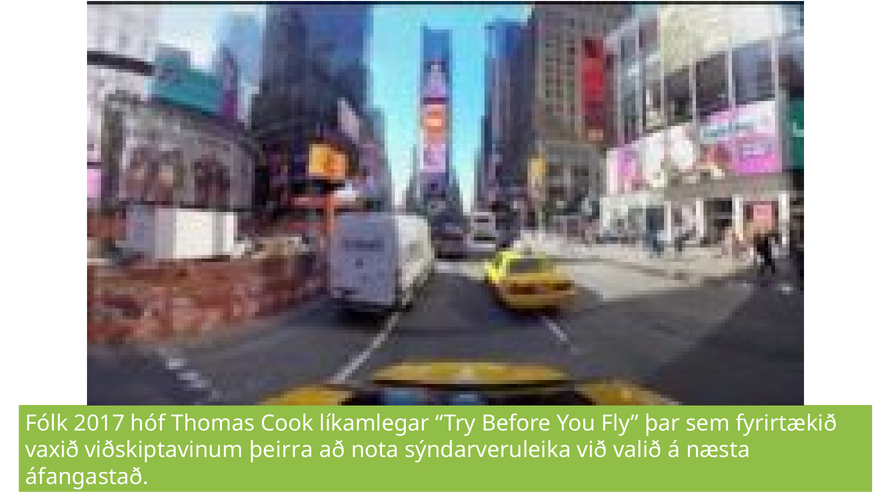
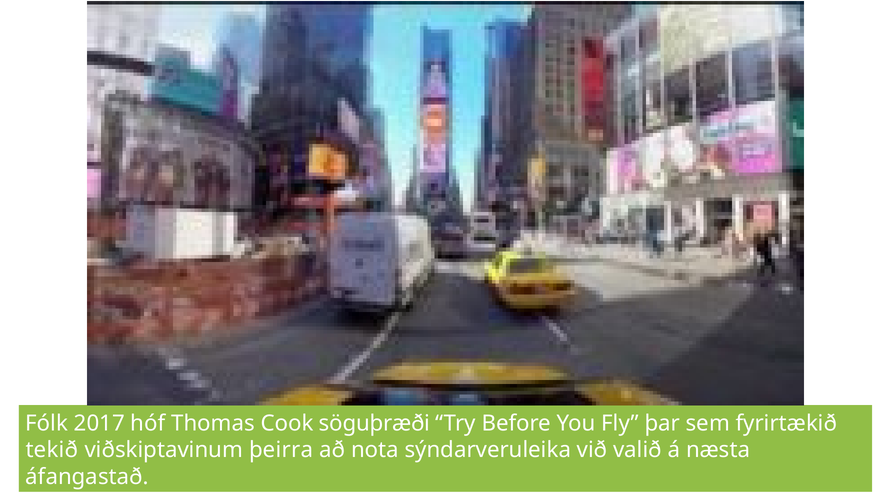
líkamlegar: líkamlegar -> söguþræði (375, 423)
vaxið: vaxið -> tekið (52, 450)
